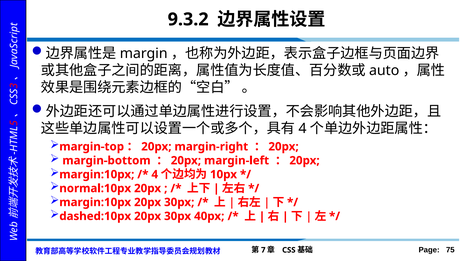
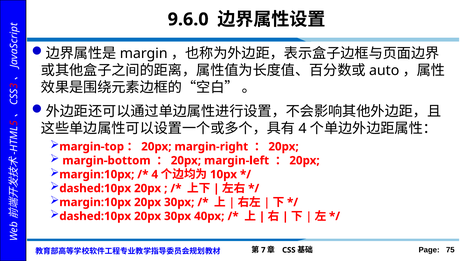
9.3.2: 9.3.2 -> 9.6.0 (188, 19)
normal:10px: normal:10px -> dashed:10px (95, 188)
